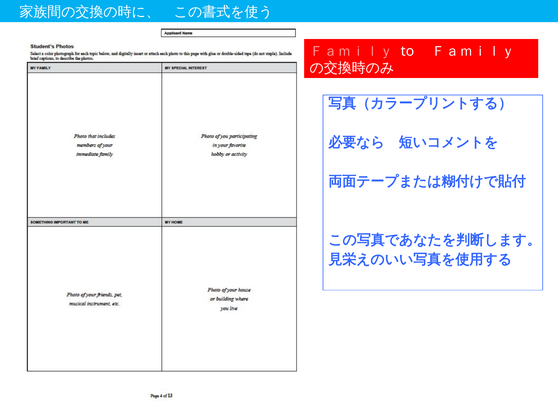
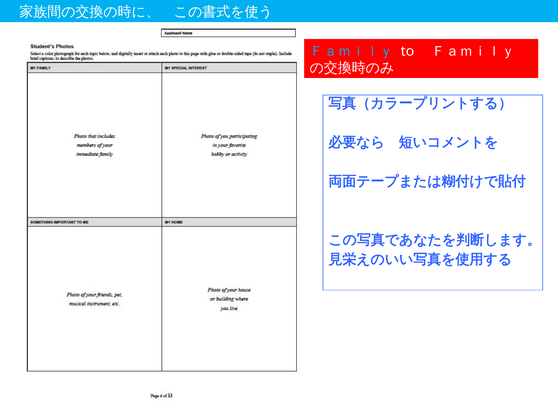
Ｆａｍｉｌｙ colour: pink -> light blue (351, 51)
